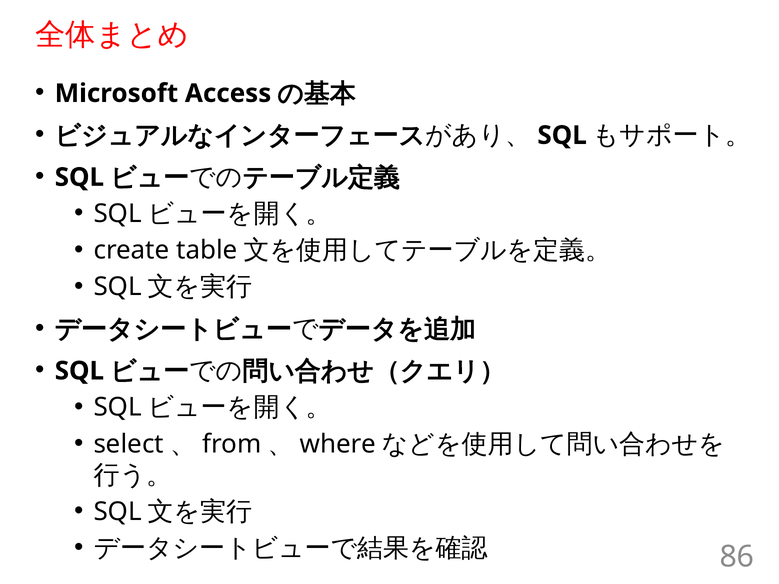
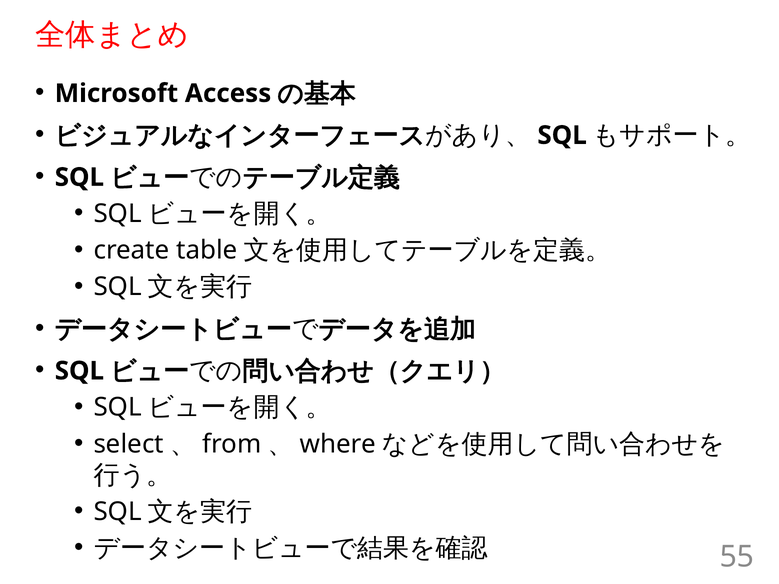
86: 86 -> 55 (737, 557)
